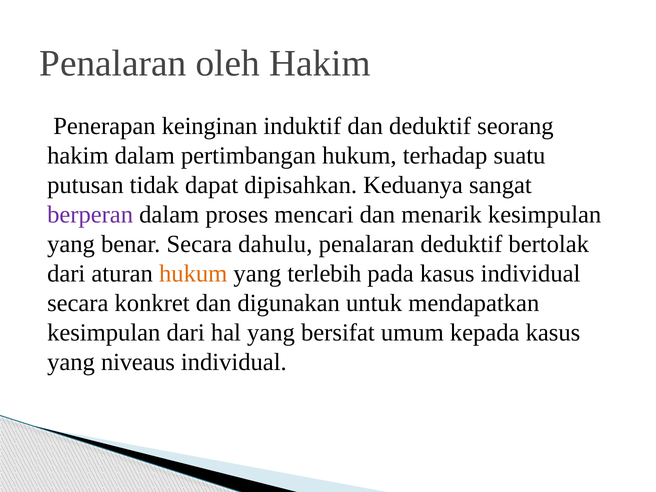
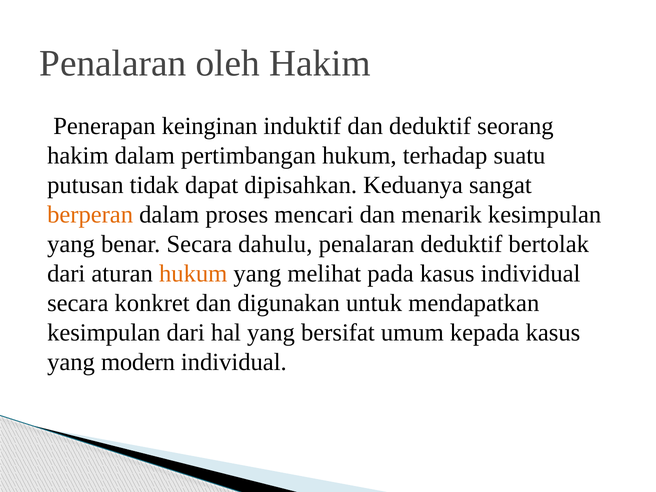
berperan colour: purple -> orange (90, 215)
terlebih: terlebih -> melihat (324, 274)
niveaus: niveaus -> modern (138, 362)
